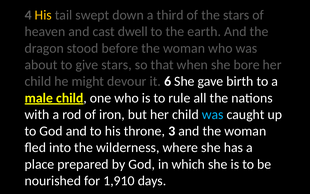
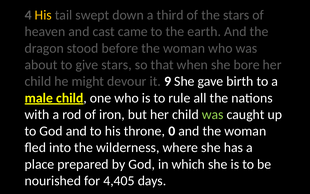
dwell: dwell -> came (133, 32)
6: 6 -> 9 (168, 81)
was colour: light blue -> light green (213, 114)
3: 3 -> 0 (172, 131)
1,910: 1,910 -> 4,405 (119, 181)
